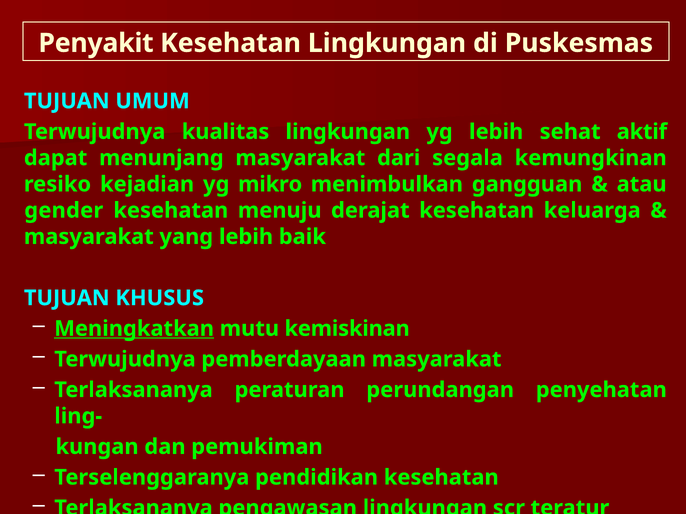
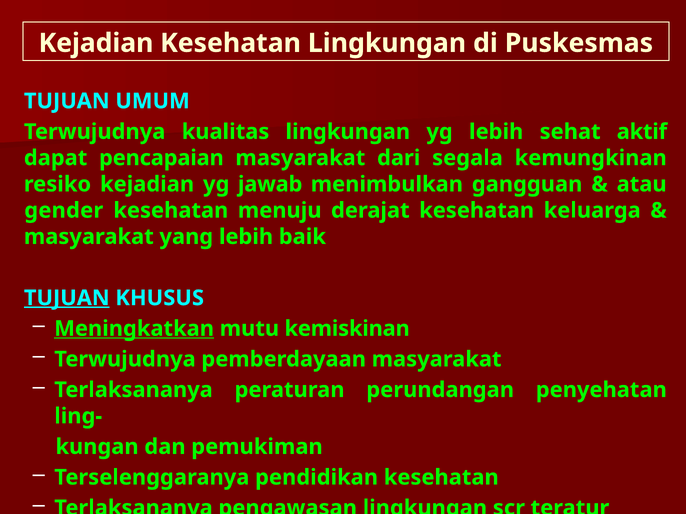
Penyakit: Penyakit -> Kejadian (96, 43)
menunjang: menunjang -> pencapaian (161, 158)
mikro: mikro -> jawab (270, 184)
TUJUAN underline: none -> present (67, 298)
